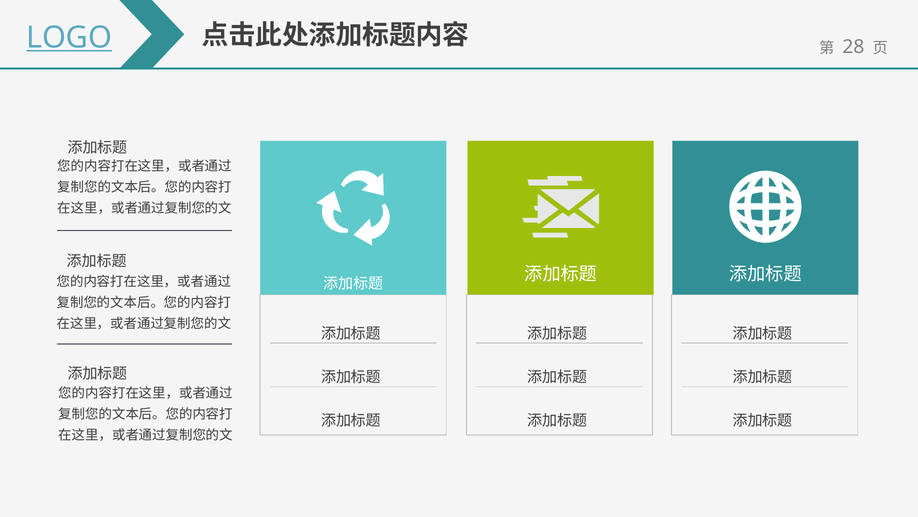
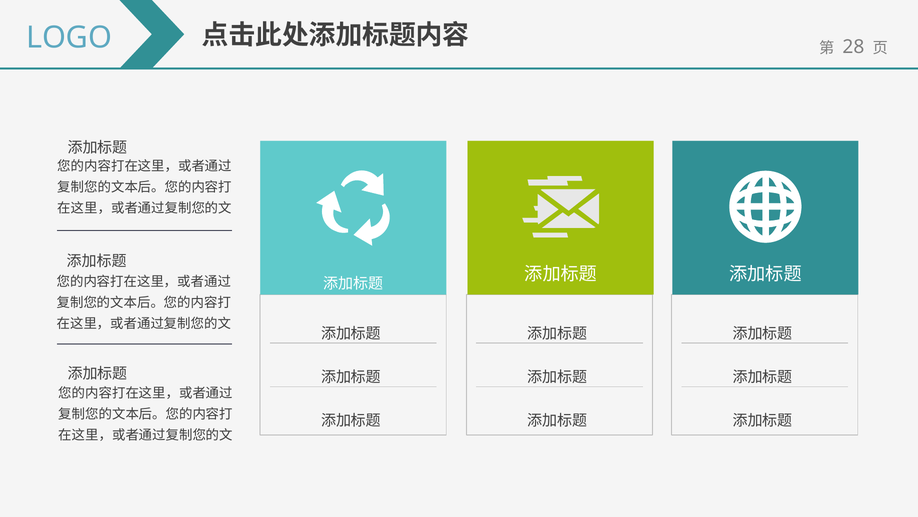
LOGO underline: present -> none (69, 38)
